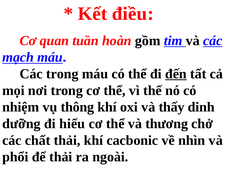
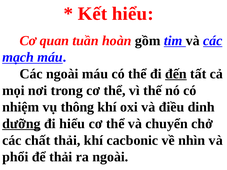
Kết điều: điều -> hiểu (133, 14)
Các trong: trong -> ngoài (62, 74)
thấy: thấy -> điều (171, 107)
dưỡng underline: none -> present (21, 124)
thương: thương -> chuyển (167, 124)
